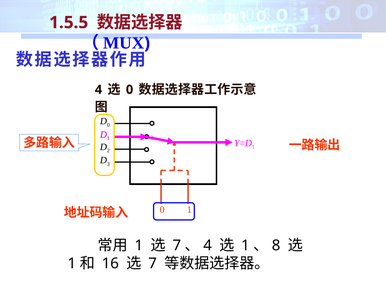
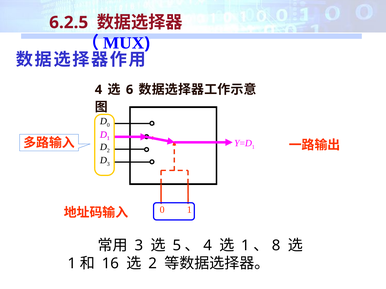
1.5.5: 1.5.5 -> 6.2.5 (69, 23)
0: 0 -> 6 (130, 90)
1: 1 -> 3 (139, 246)
7: 7 -> 5 (177, 246)
7: 7 -> 2 (153, 264)
